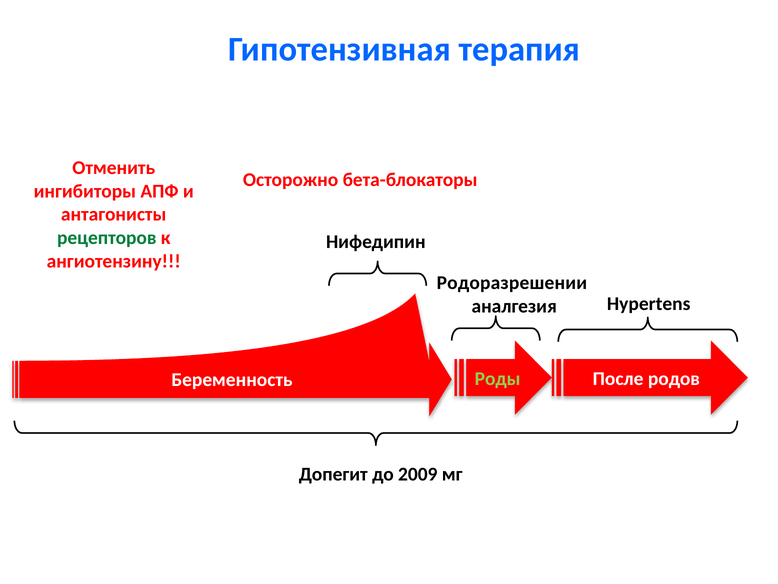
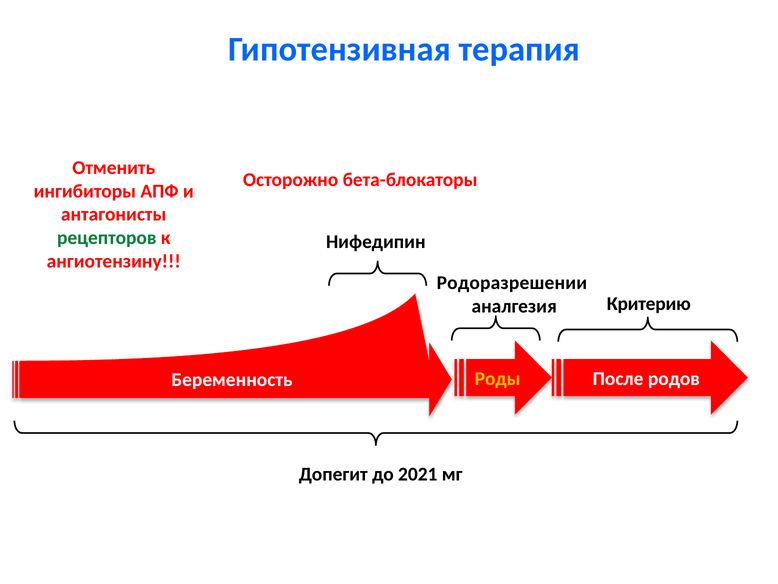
Hypertens: Hypertens -> Критерию (649, 304)
Роды colour: light green -> yellow (498, 379)
2009: 2009 -> 2021 (418, 474)
